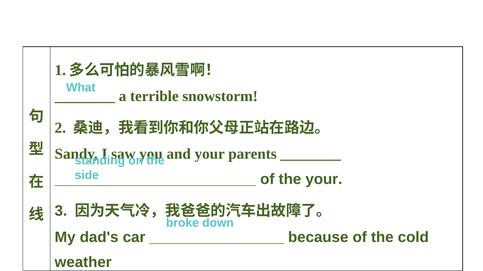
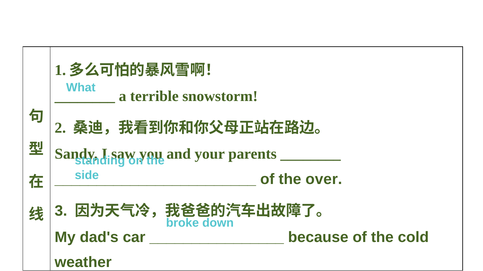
the your: your -> over (324, 180)
